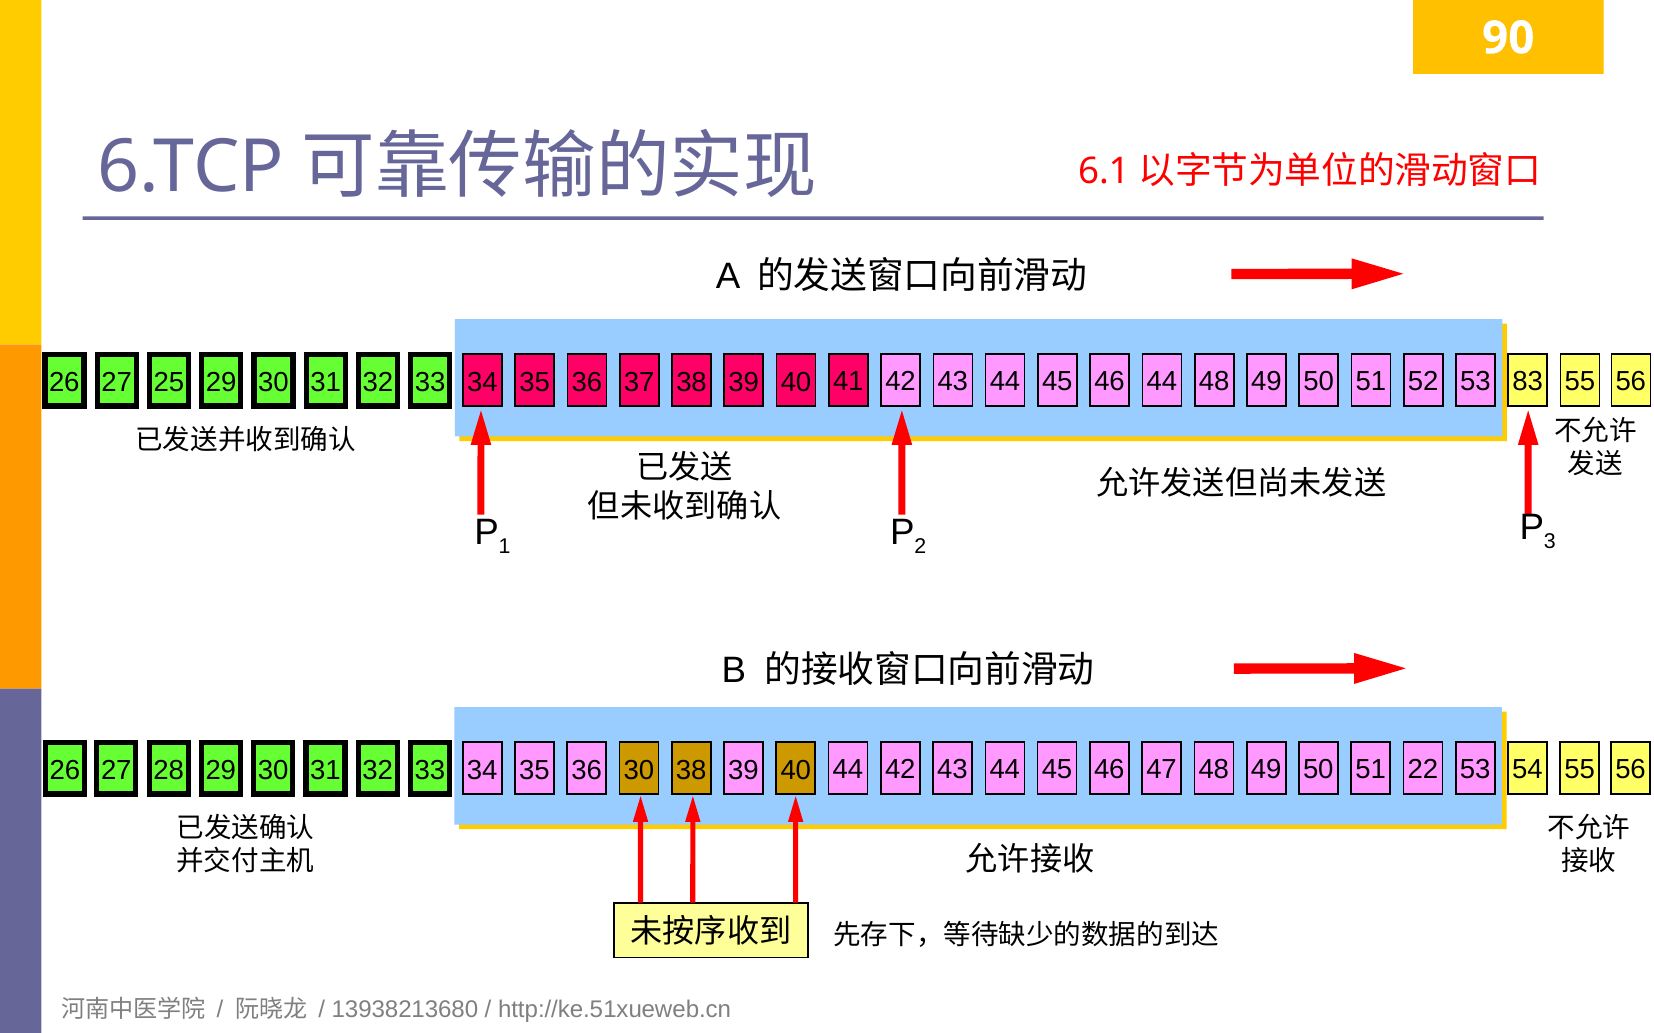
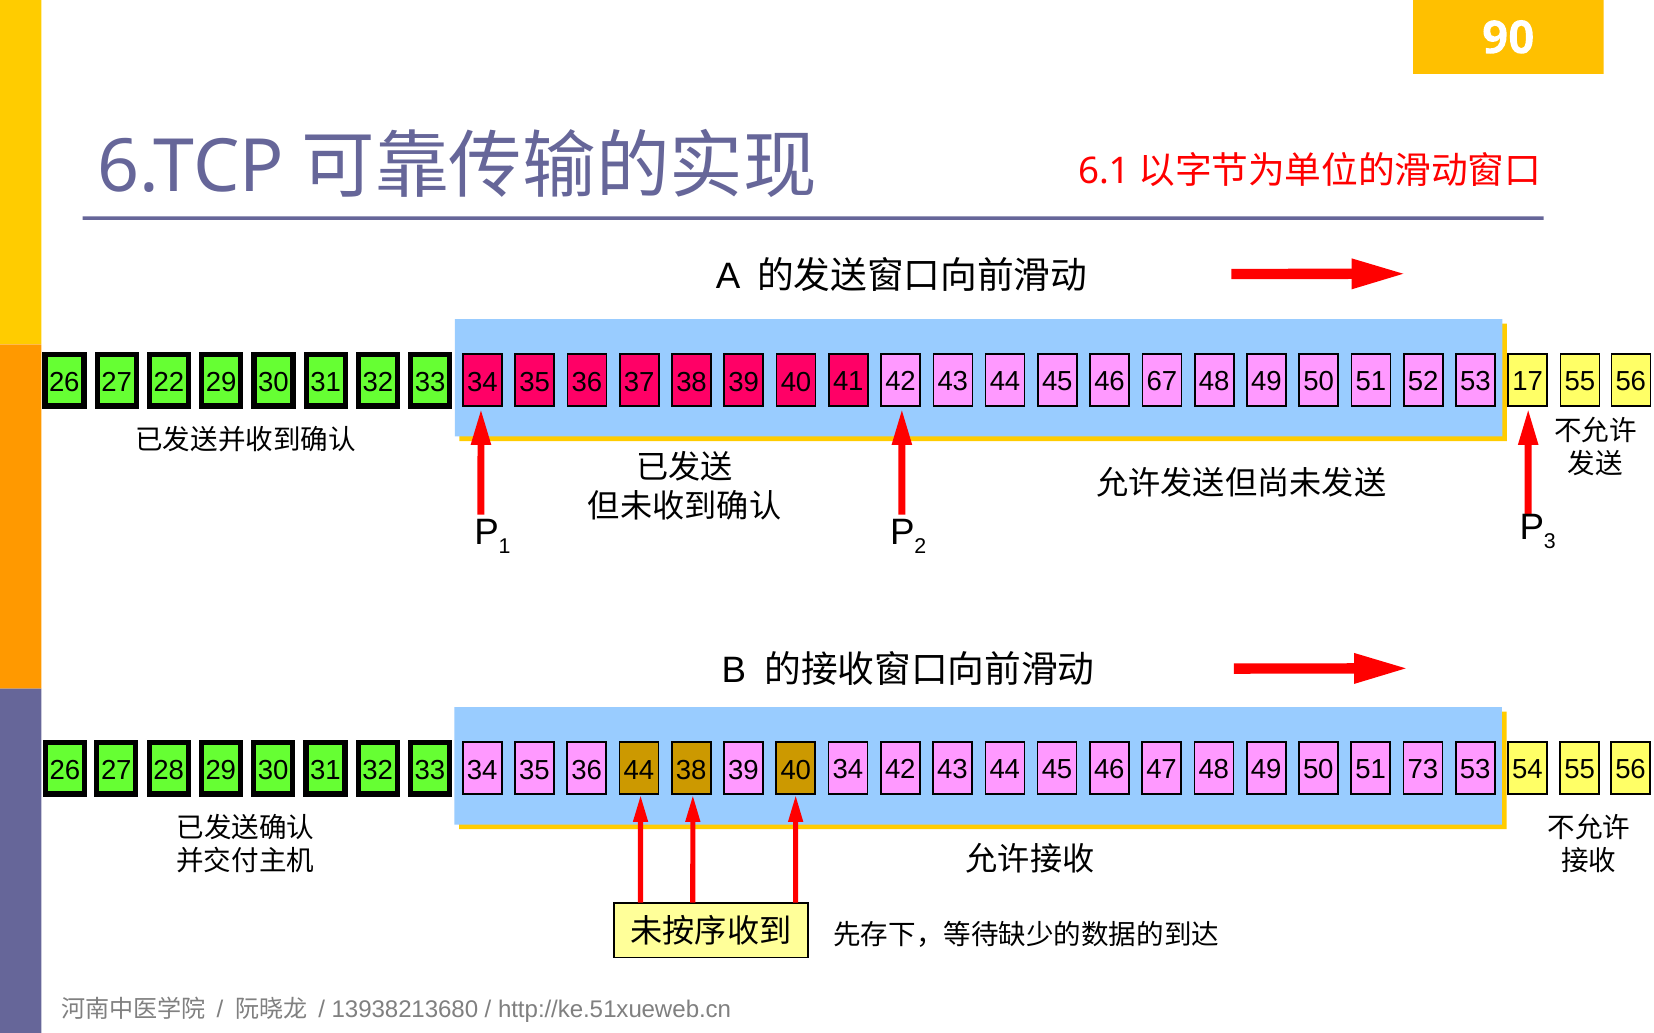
25: 25 -> 22 (169, 382)
46 44: 44 -> 67 (1162, 382)
83: 83 -> 17 (1528, 382)
36 30: 30 -> 44 (639, 771)
40 44: 44 -> 34 (848, 770)
22: 22 -> 73 (1423, 770)
